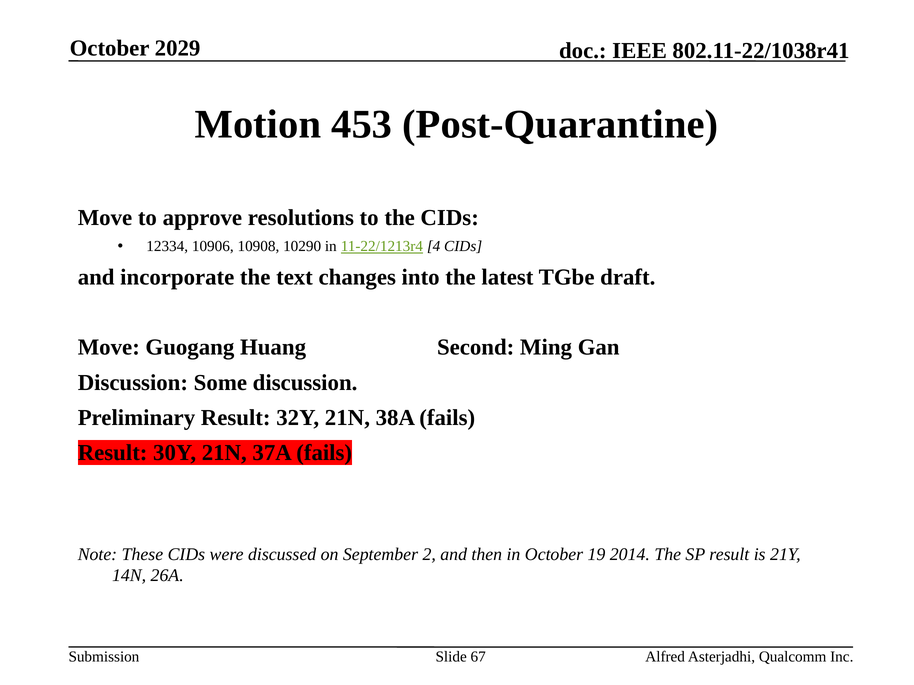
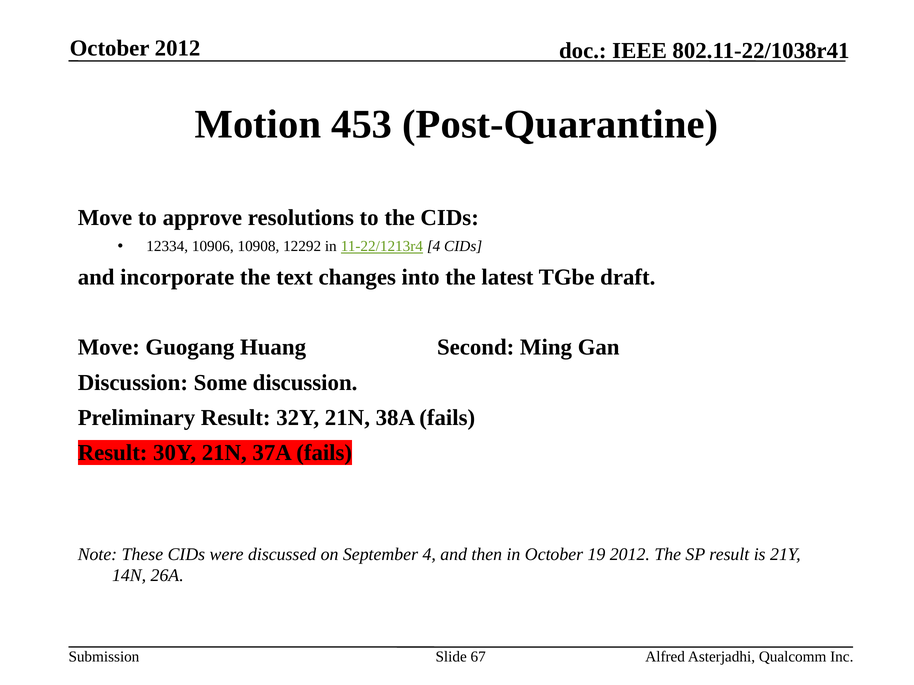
October 2029: 2029 -> 2012 (178, 48)
10290: 10290 -> 12292 (302, 247)
September 2: 2 -> 4 (429, 555)
19 2014: 2014 -> 2012 (630, 555)
